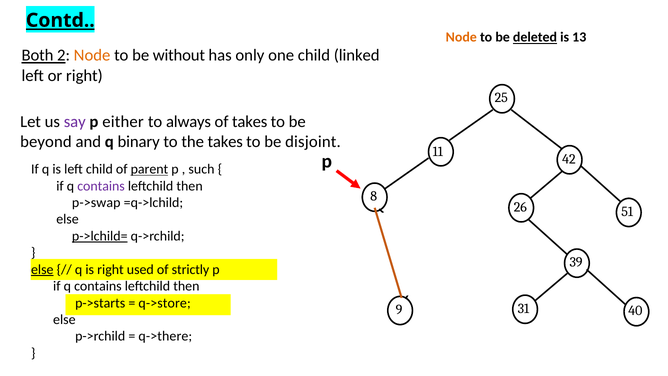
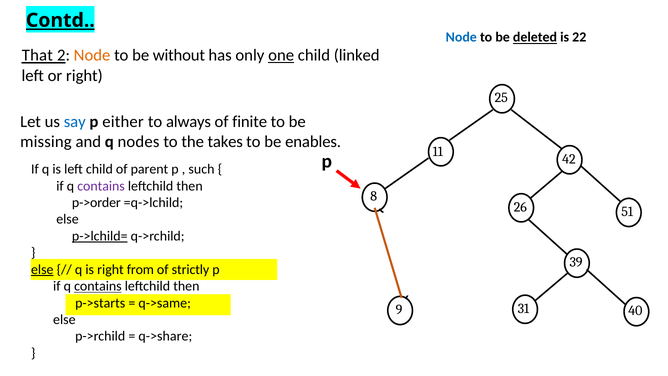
Node colour: orange -> blue (461, 37)
13: 13 -> 22 (579, 37)
Both: Both -> That (37, 55)
one underline: none -> present (281, 55)
say colour: purple -> blue (75, 122)
of takes: takes -> finite (250, 122)
beyond: beyond -> missing (46, 142)
binary: binary -> nodes (138, 142)
disjoint: disjoint -> enables (313, 142)
parent underline: present -> none (149, 169)
p->swap: p->swap -> p->order (96, 203)
used: used -> from (140, 269)
contains underline: none -> present (98, 286)
q->store: q->store -> q->same (165, 303)
q->there: q->there -> q->share (165, 336)
